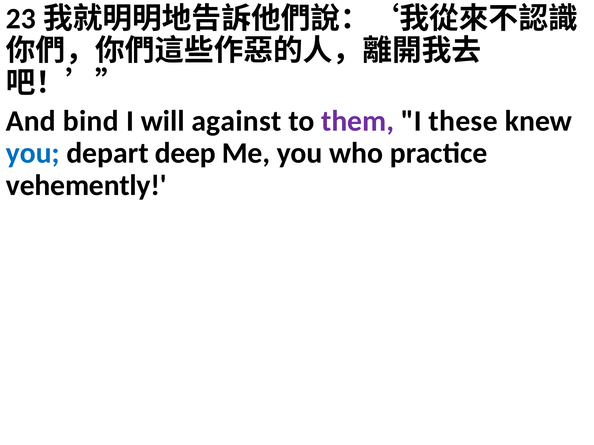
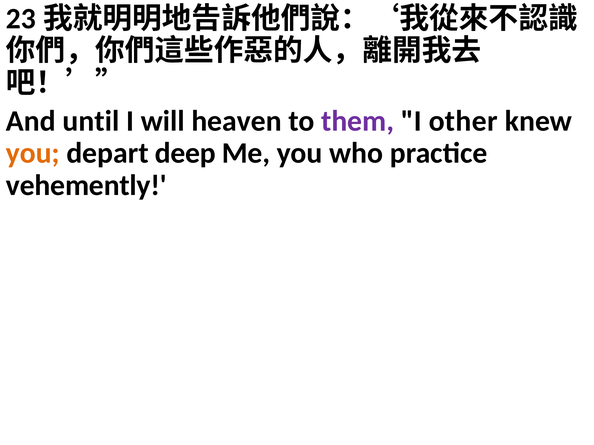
bind: bind -> until (91, 121)
against: against -> heaven (237, 121)
these: these -> other (463, 121)
you colour: blue -> orange (33, 153)
